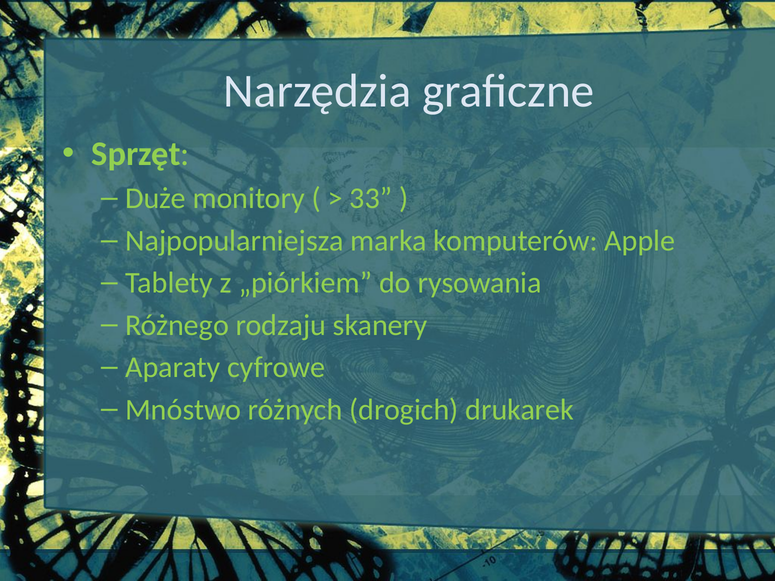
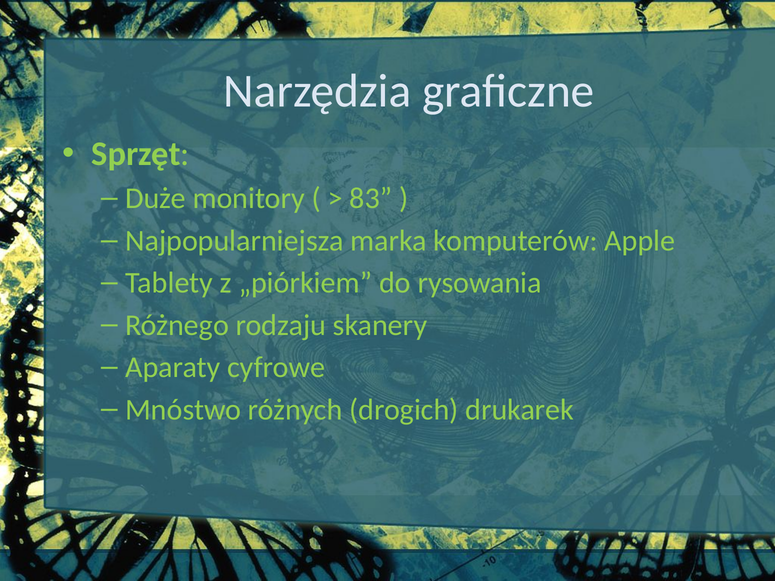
33: 33 -> 83 (371, 199)
